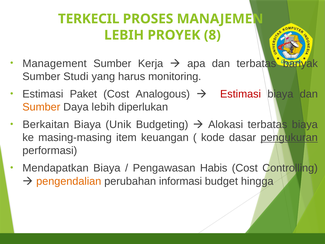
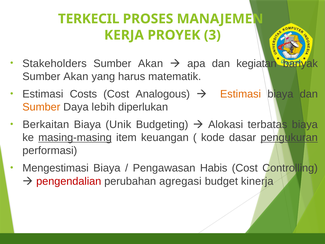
LEBIH: LEBIH -> KERJA (124, 35)
8: 8 -> 3 (212, 35)
Management: Management -> Stakeholders (55, 63)
Kerja: Kerja -> Akan (151, 63)
dan terbatas: terbatas -> kegiatan (257, 63)
Studi: Studi -> Akan (76, 76)
monitoring: monitoring -> matematik (175, 76)
Paket: Paket -> Costs (83, 94)
Estimasi colour: red -> orange (241, 94)
masing-masing underline: none -> present (75, 137)
Mendapatkan: Mendapatkan -> Mengestimasi (56, 168)
pengendalian colour: orange -> red (69, 181)
informasi: informasi -> agregasi (180, 181)
hingga: hingga -> kinerja (257, 181)
